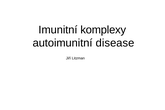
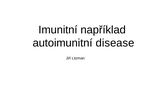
komplexy: komplexy -> například (103, 30)
